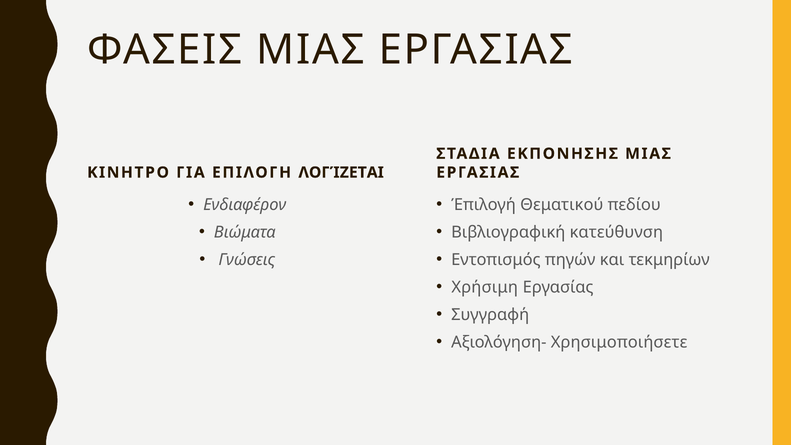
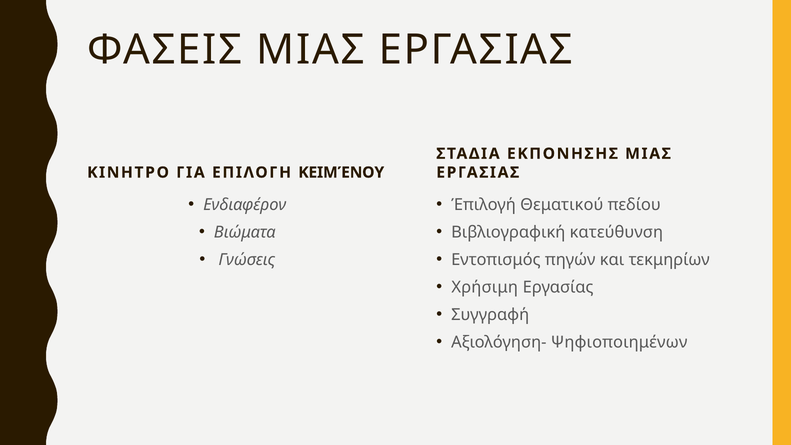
ΛΟΓΊΖΕΤΑΙ: ΛΟΓΊΖΕΤΑΙ -> ΚΕΙΜΈΝΟΥ (341, 172)
Χρησιμοποιήσετε: Χρησιμοποιήσετε -> Ψηφιοποιημένων (619, 342)
